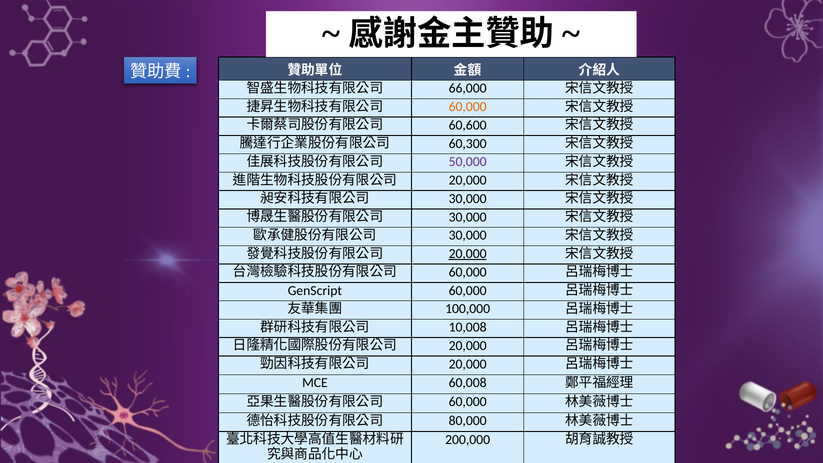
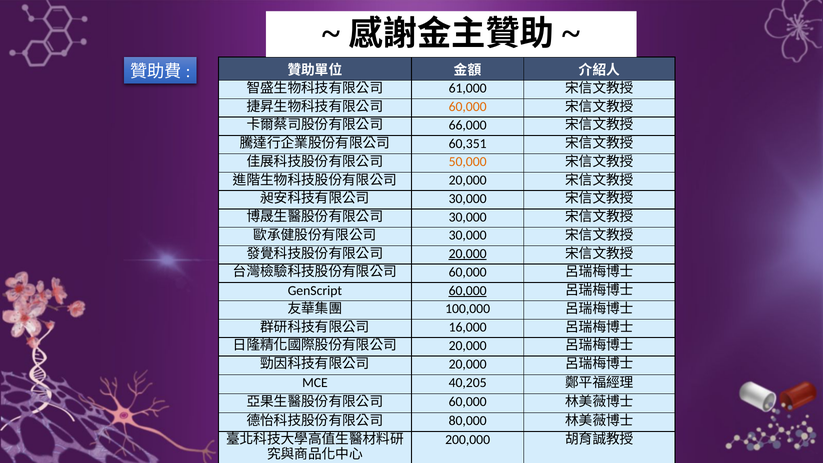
66,000: 66,000 -> 61,000 (468, 88)
60,600: 60,600 -> 66,000 (468, 125)
60,300: 60,300 -> 60,351 (468, 143)
50,000 colour: purple -> orange (468, 162)
60,000 underline: none -> present (468, 290)
10,008: 10,008 -> 16,000 (468, 327)
60,008: 60,008 -> 40,205 (468, 383)
